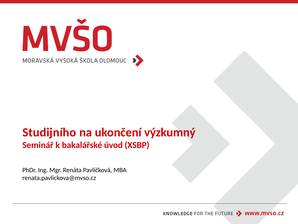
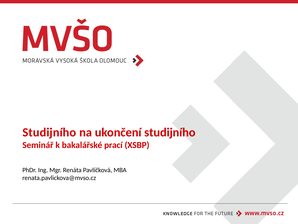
ukončení výzkumný: výzkumný -> studijního (170, 132)
úvod: úvod -> prací (113, 145)
